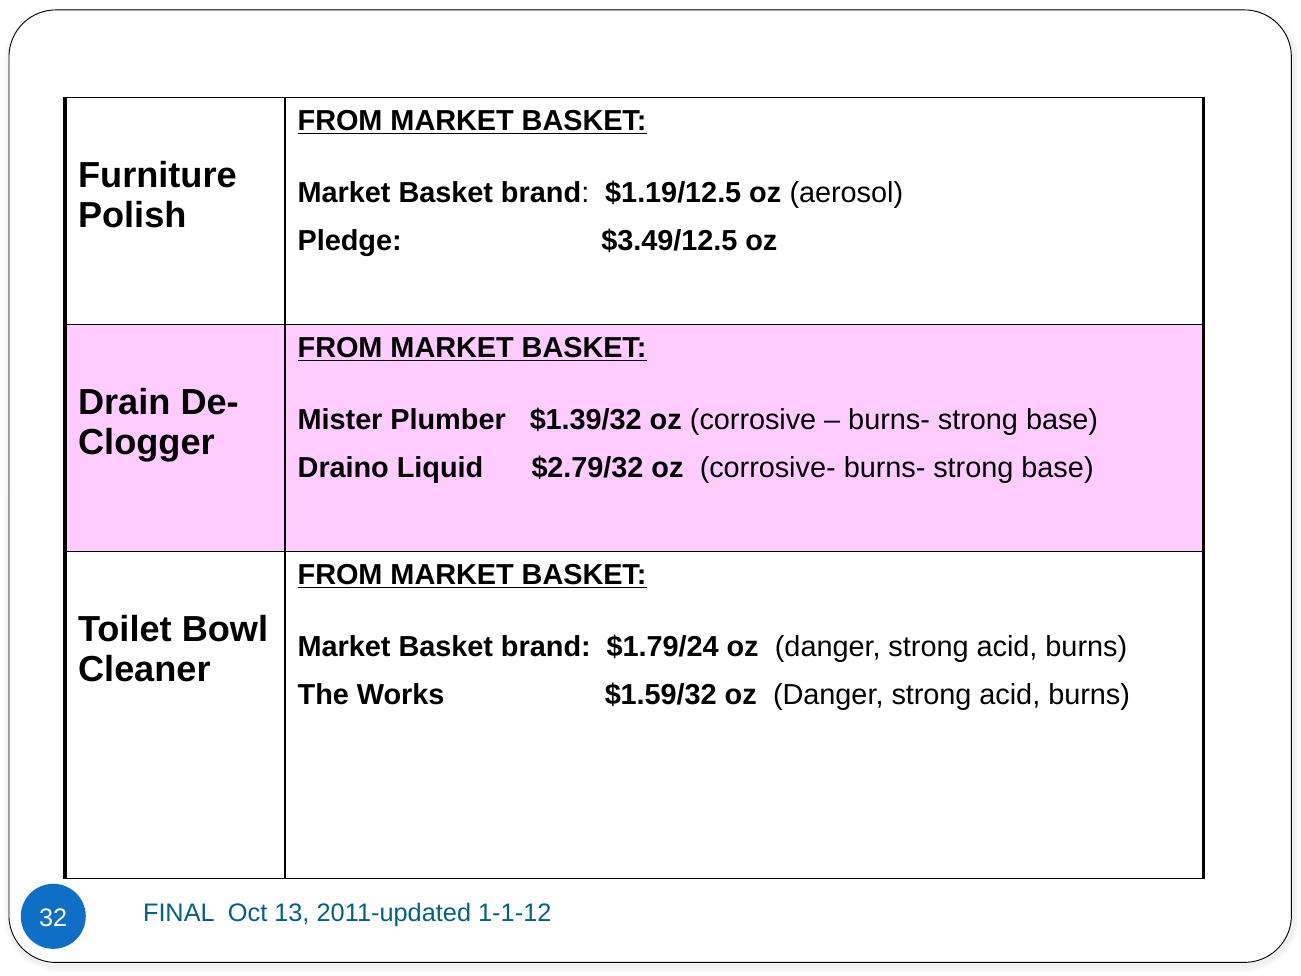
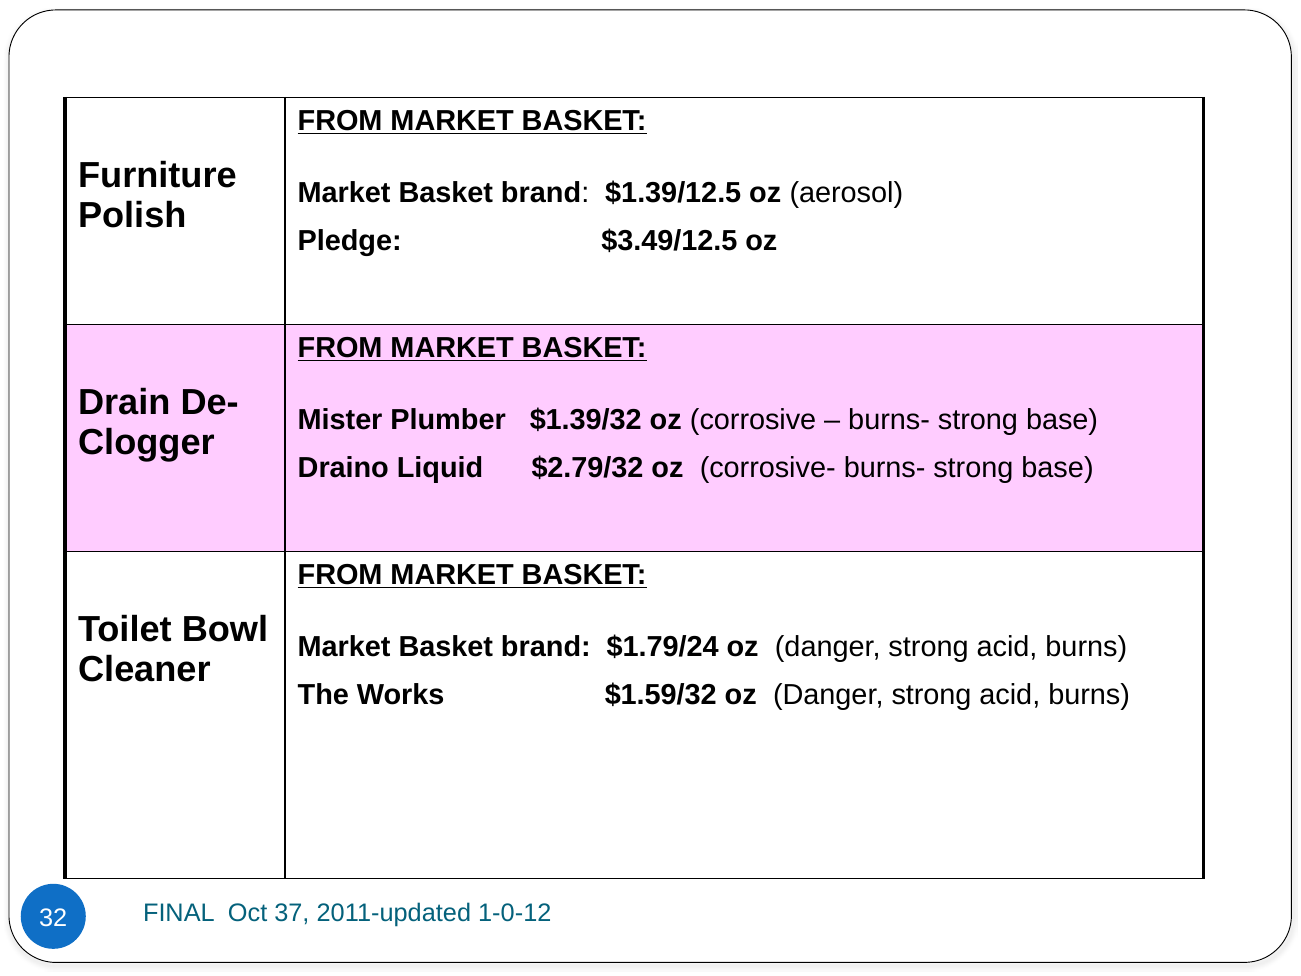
$1.19/12.5: $1.19/12.5 -> $1.39/12.5 (673, 193)
13: 13 -> 37 (292, 912)
1-1-12: 1-1-12 -> 1-0-12 (515, 912)
